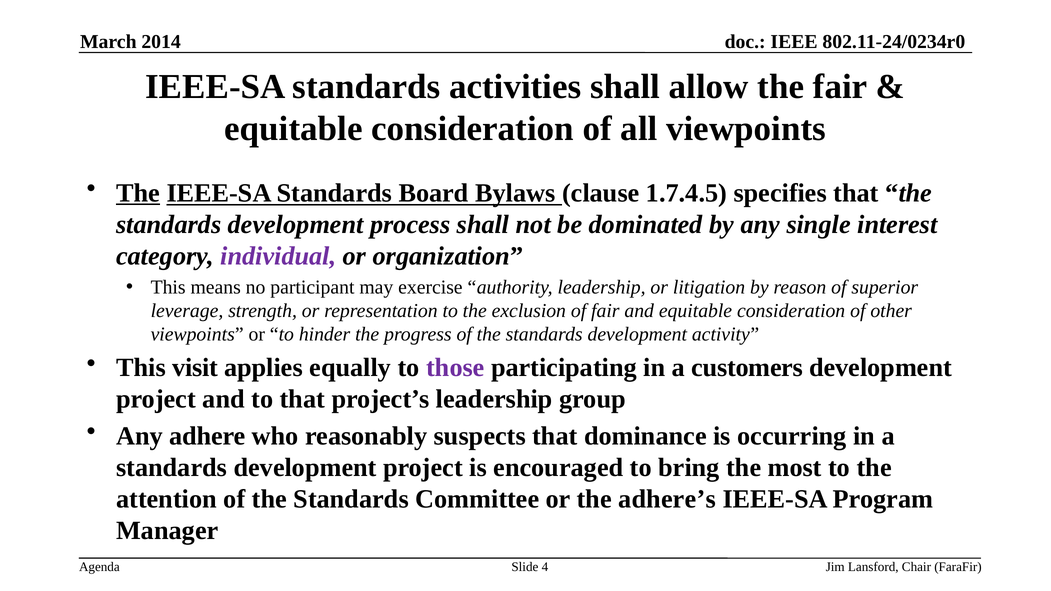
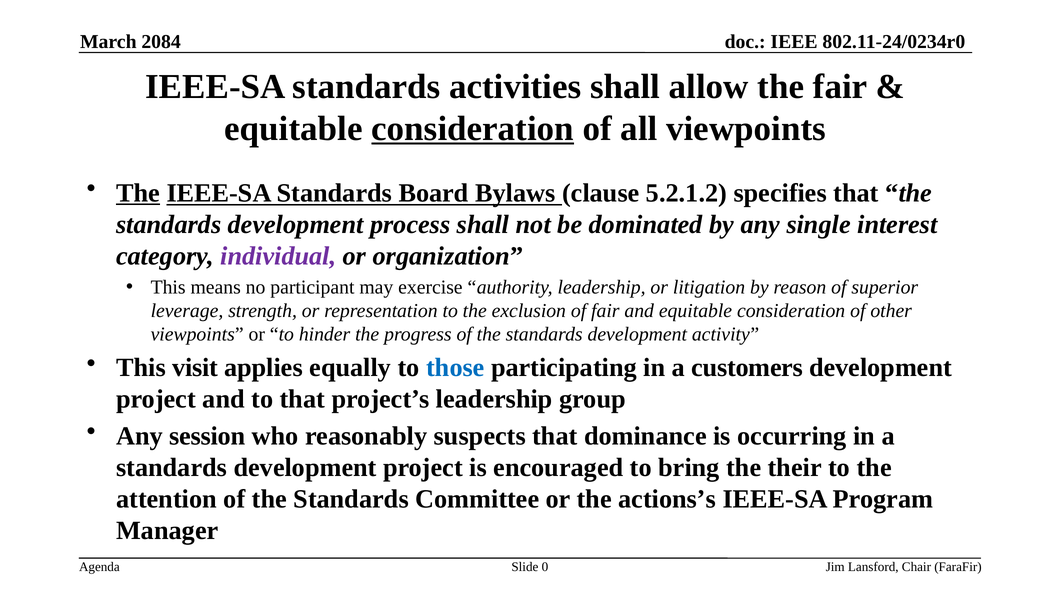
2014: 2014 -> 2084 (161, 42)
consideration underline: none -> present (473, 129)
1.7.4.5: 1.7.4.5 -> 5.2.1.2 (687, 193)
those colour: purple -> blue (455, 368)
adhere: adhere -> session (207, 436)
most: most -> their (795, 468)
adhere’s: adhere’s -> actions’s (667, 499)
4: 4 -> 0 (545, 567)
